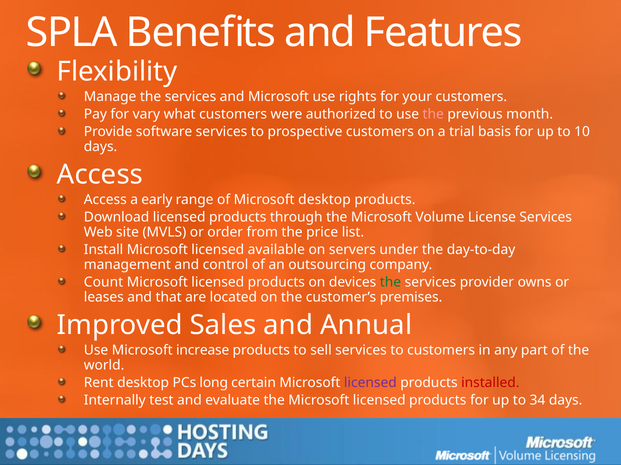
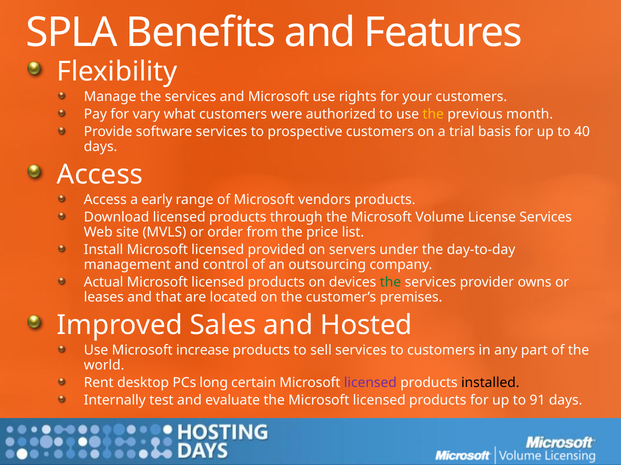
the colour: pink -> yellow (433, 115)
10: 10 -> 40 (582, 132)
Microsoft desktop: desktop -> vendors (325, 200)
available: available -> provided (276, 250)
Count: Count -> Actual (104, 283)
Annual: Annual -> Hosted (366, 325)
installed colour: red -> black (490, 383)
34: 34 -> 91 (538, 401)
